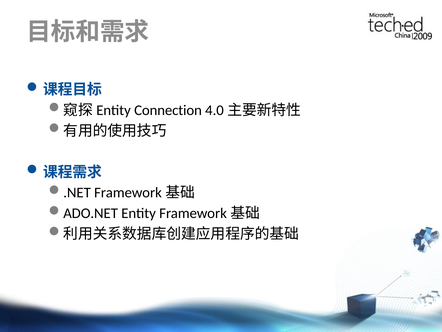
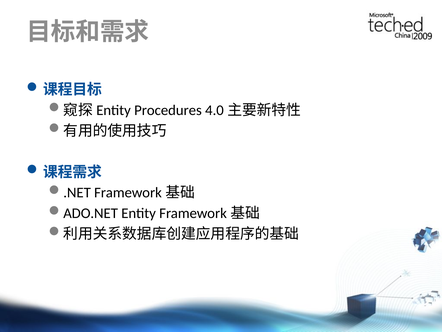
Connection: Connection -> Procedures (168, 110)
